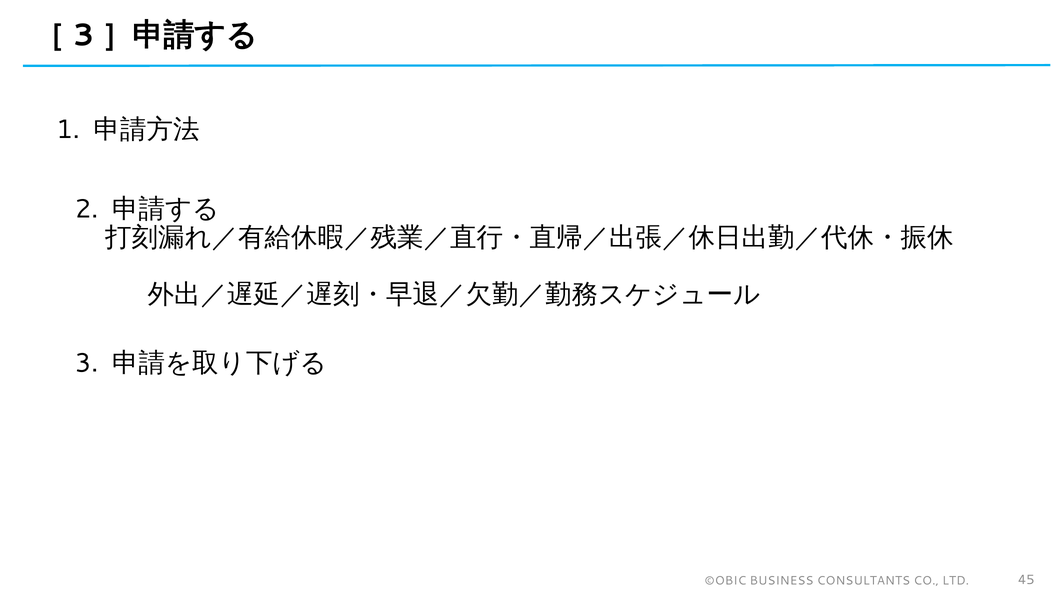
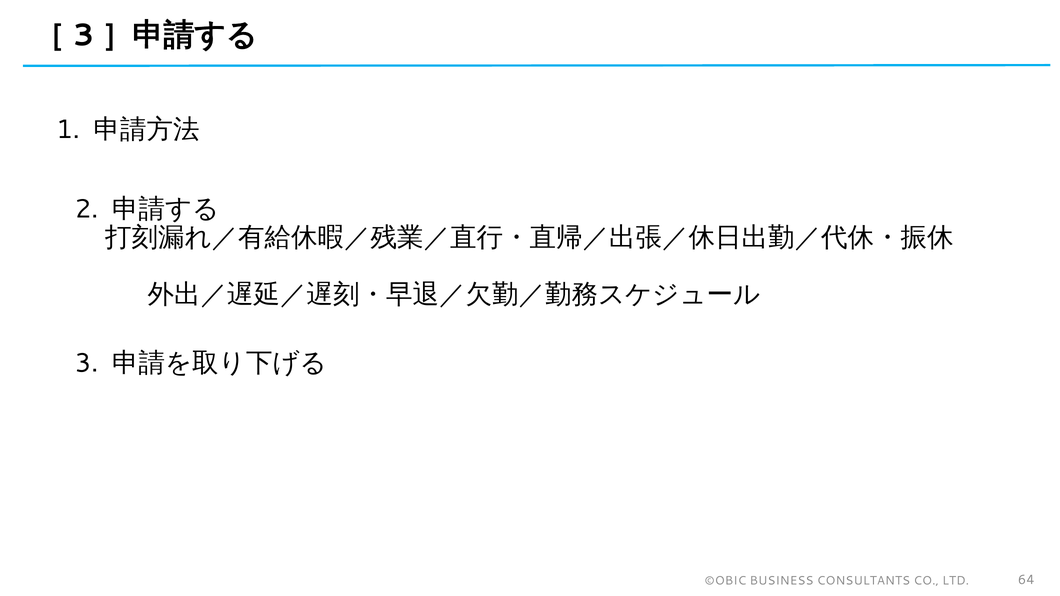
45: 45 -> 64 (1026, 580)
